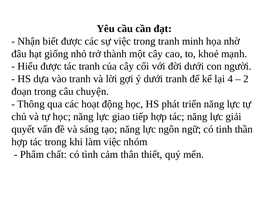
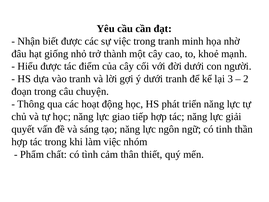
tác tranh: tranh -> điểm (89, 66)
4: 4 -> 3 (230, 79)
